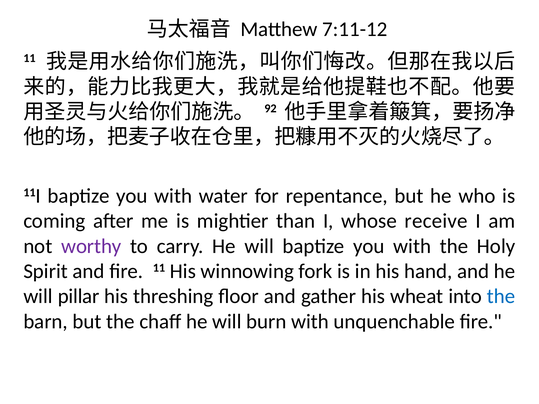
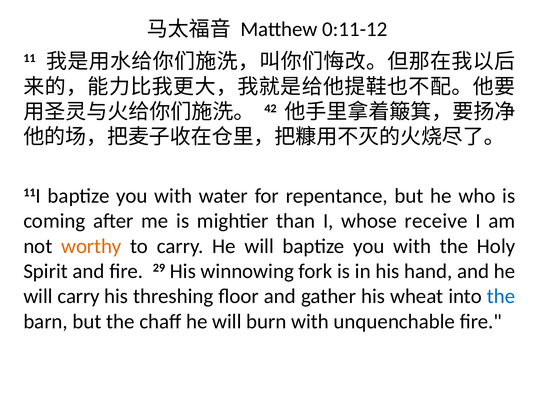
7:11-12: 7:11-12 -> 0:11-12 (355, 29)
92: 92 -> 42 (270, 109)
worthy colour: purple -> orange (91, 246)
fire 11: 11 -> 29 (159, 268)
will pillar: pillar -> carry (79, 297)
